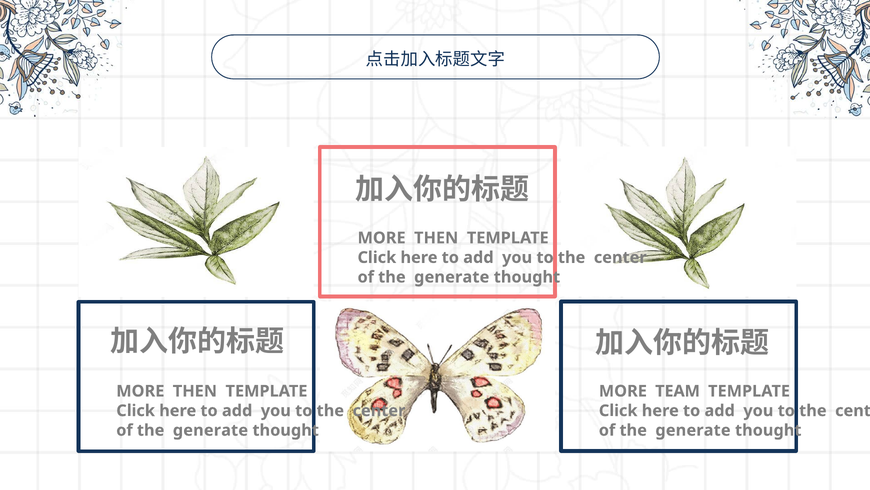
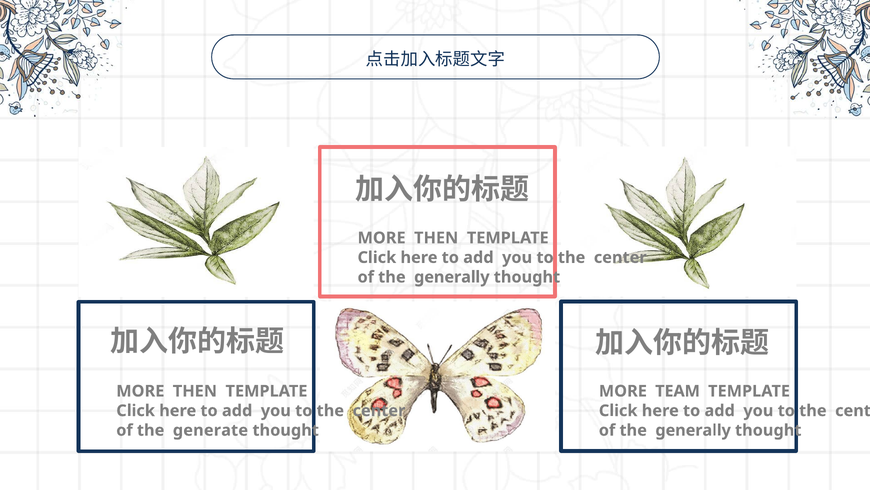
generate: generate -> generally (452, 277)
generate: generate -> generally (693, 430)
